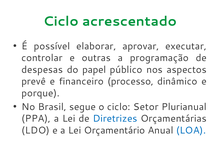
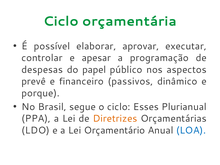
acrescentado: acrescentado -> orçamentária (129, 21)
outras: outras -> apesar (96, 58)
processo: processo -> passivos (130, 81)
Setor: Setor -> Esses (146, 107)
Diretrizes colour: blue -> orange (115, 119)
